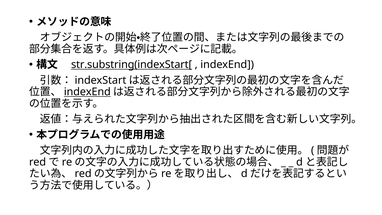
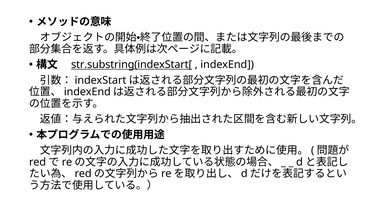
indexEnd underline: present -> none (87, 92)
